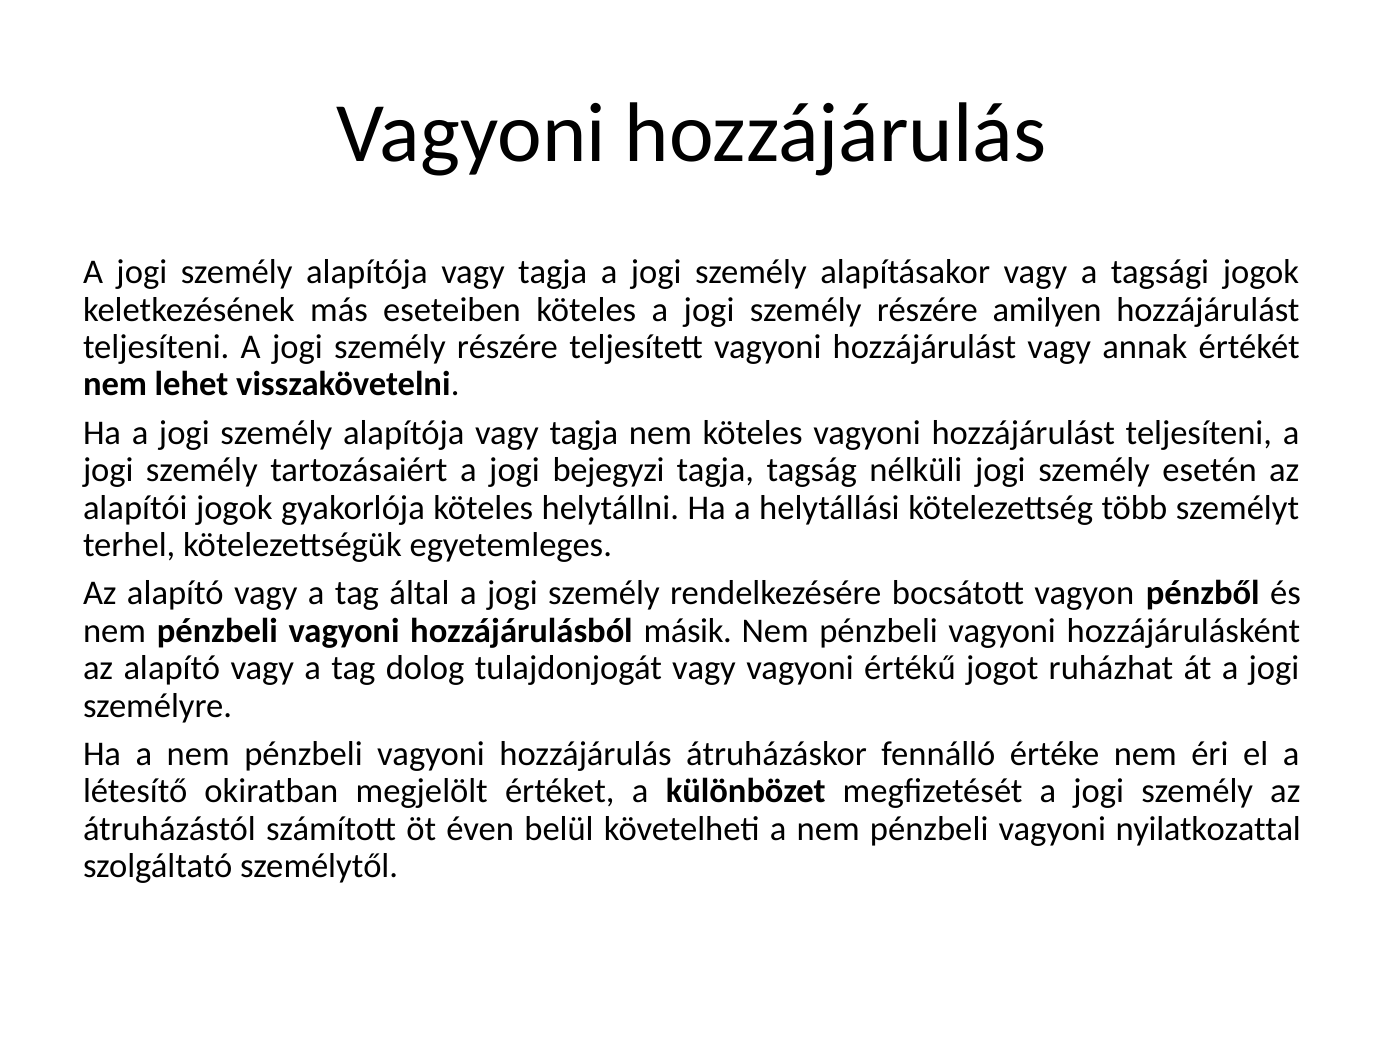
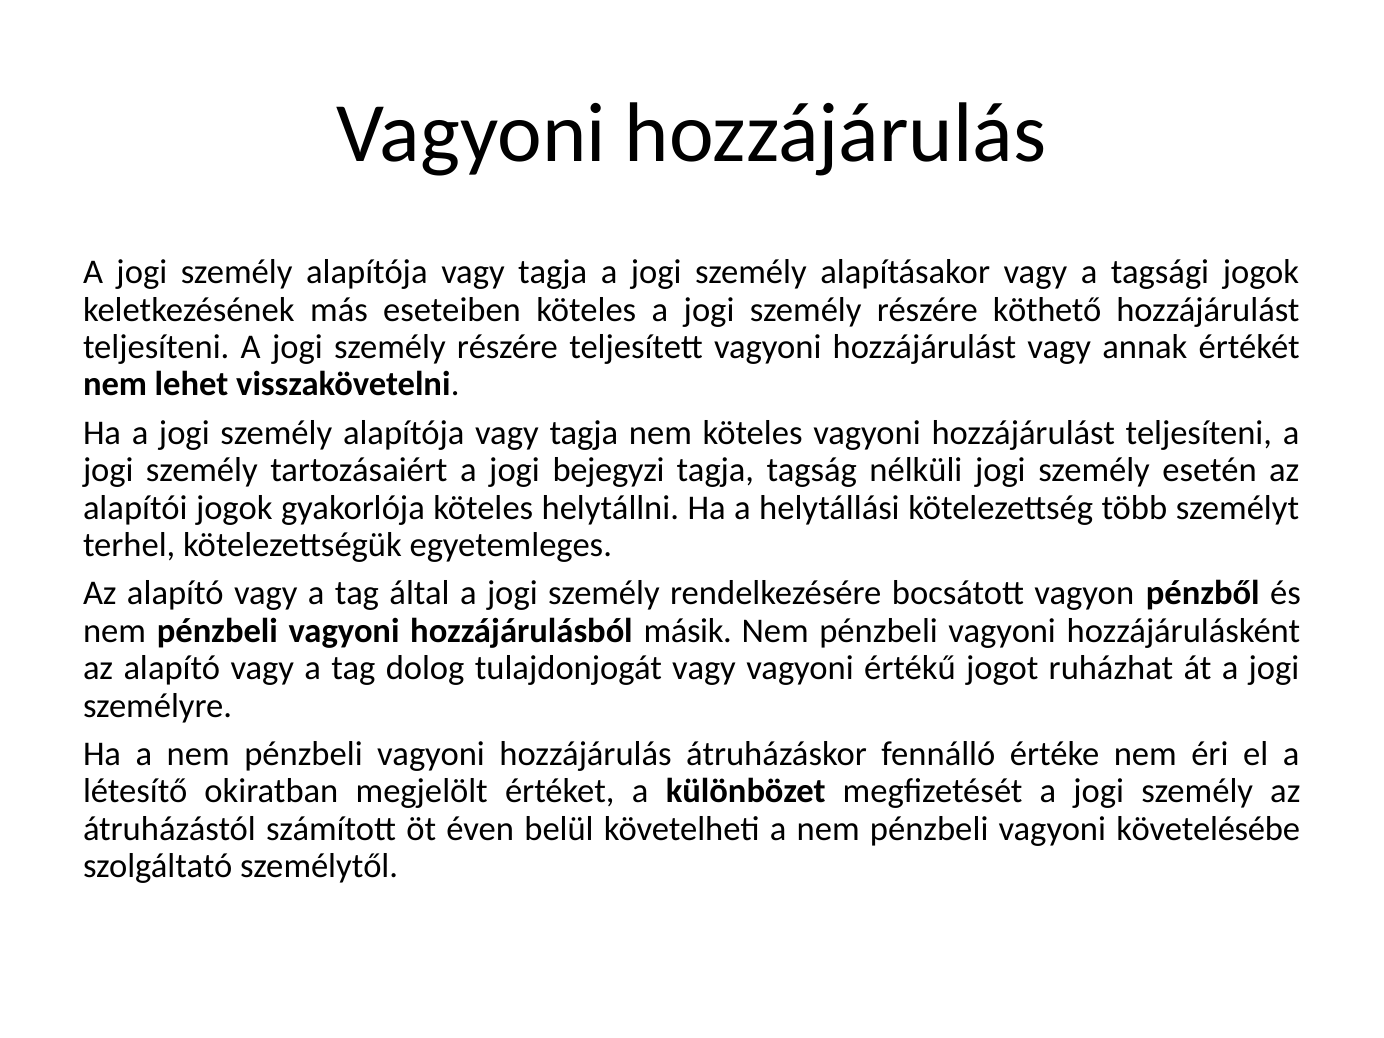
amilyen: amilyen -> köthető (1047, 310)
nyilatkozattal: nyilatkozattal -> követelésébe (1208, 829)
